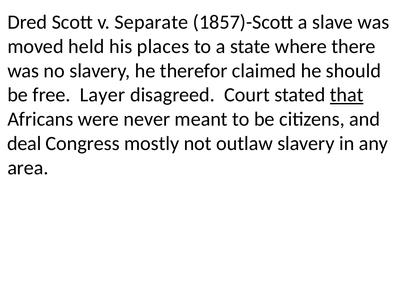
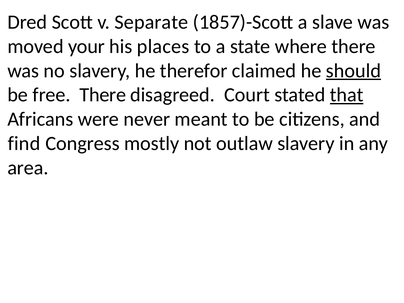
held: held -> your (86, 46)
should underline: none -> present (353, 71)
free Layer: Layer -> There (103, 95)
deal: deal -> find (24, 143)
